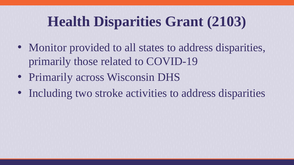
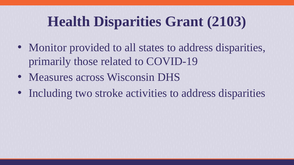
Primarily: Primarily -> Measures (51, 77)
